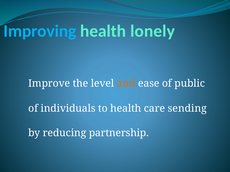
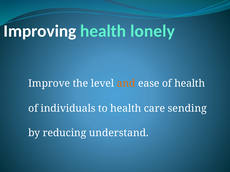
Improving colour: light blue -> white (40, 31)
of public: public -> health (190, 84)
partnership: partnership -> understand (119, 133)
